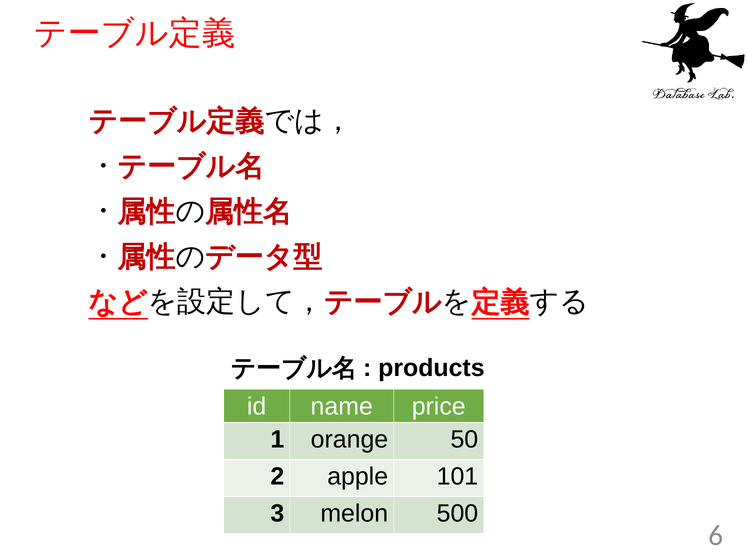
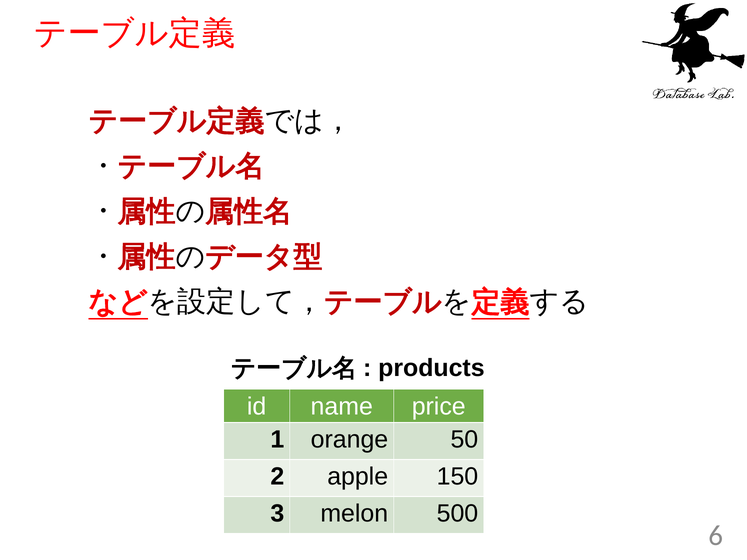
101: 101 -> 150 (457, 477)
